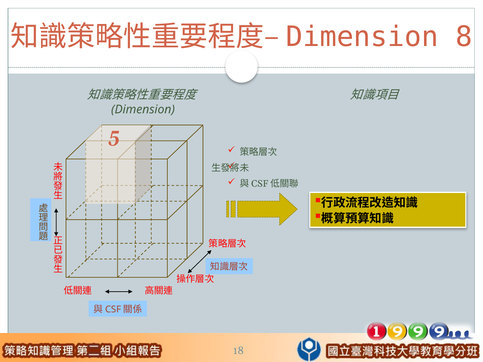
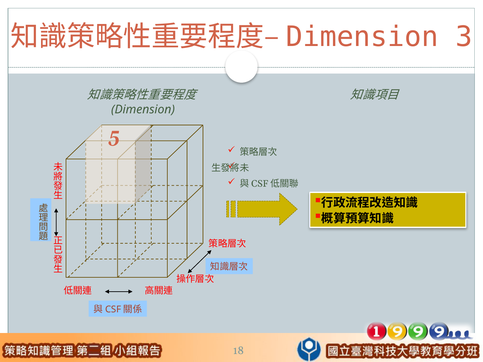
8: 8 -> 3 (464, 37)
